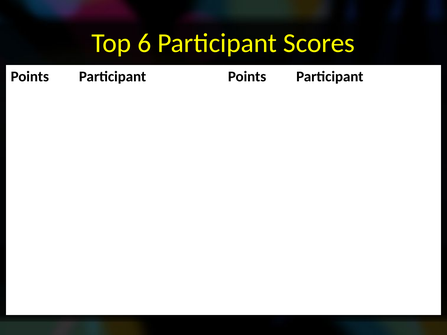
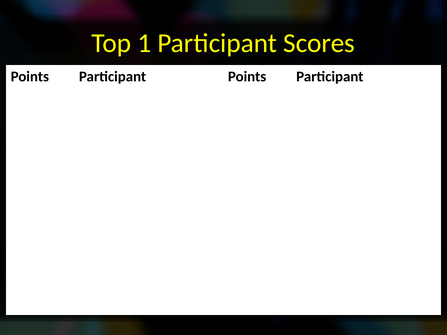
6: 6 -> 1 (144, 43)
